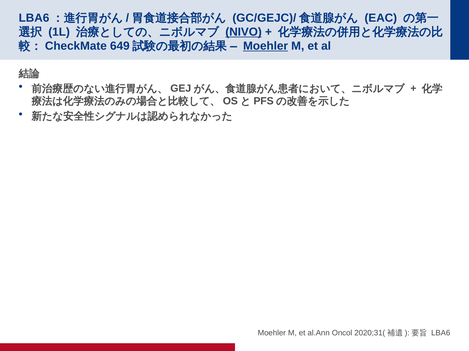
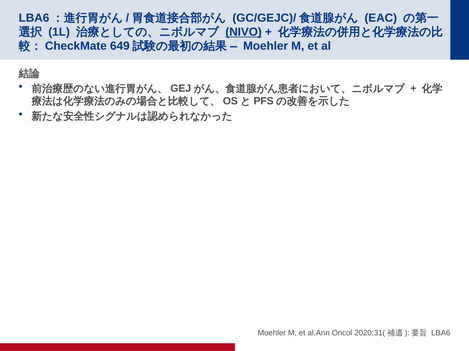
Moehler underline: present -> none (266, 46)
